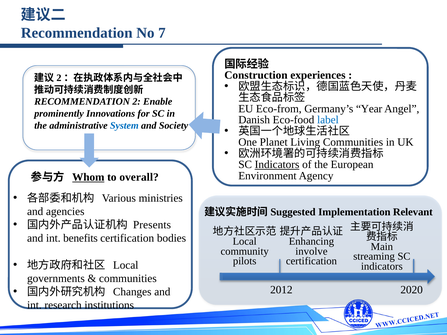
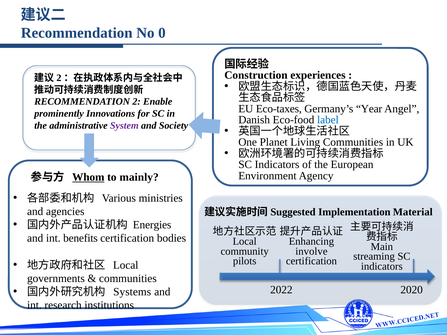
7: 7 -> 0 (162, 33)
Eco-from: Eco-from -> Eco-taxes (279, 109)
System colour: blue -> purple (124, 126)
Indicators underline: present -> none (277, 165)
overall: overall -> mainly (139, 177)
Relevant: Relevant -> Material (413, 212)
Presents: Presents -> Energies (152, 225)
2012: 2012 -> 2022 (281, 290)
Changes: Changes -> Systems (132, 292)
